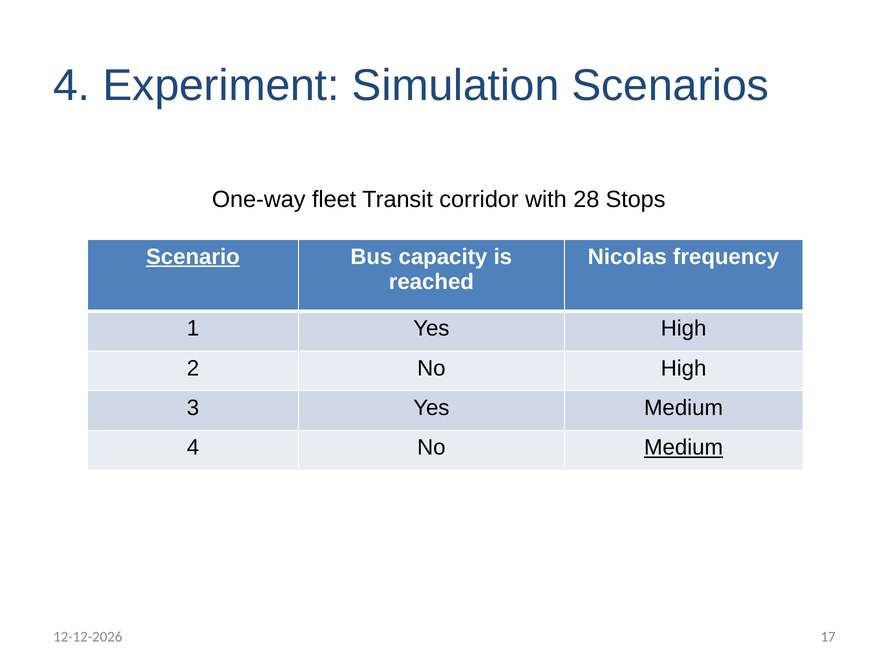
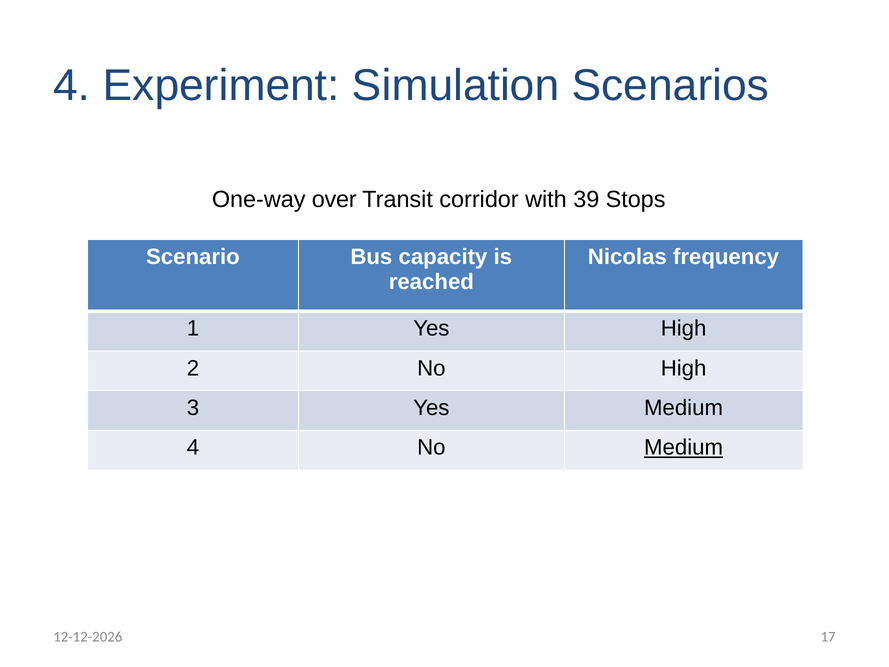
fleet: fleet -> over (334, 199)
28: 28 -> 39 (586, 199)
Scenario underline: present -> none (193, 257)
